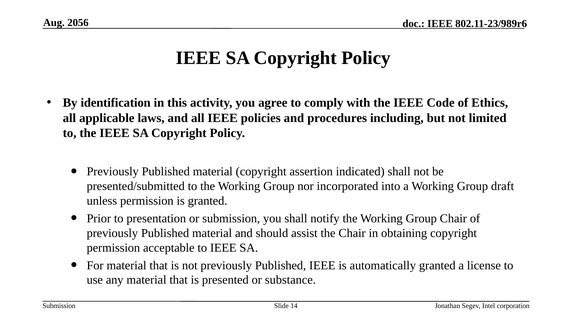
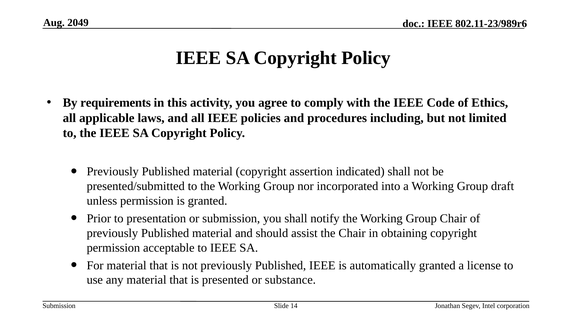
2056: 2056 -> 2049 (78, 23)
identification: identification -> requirements (116, 103)
